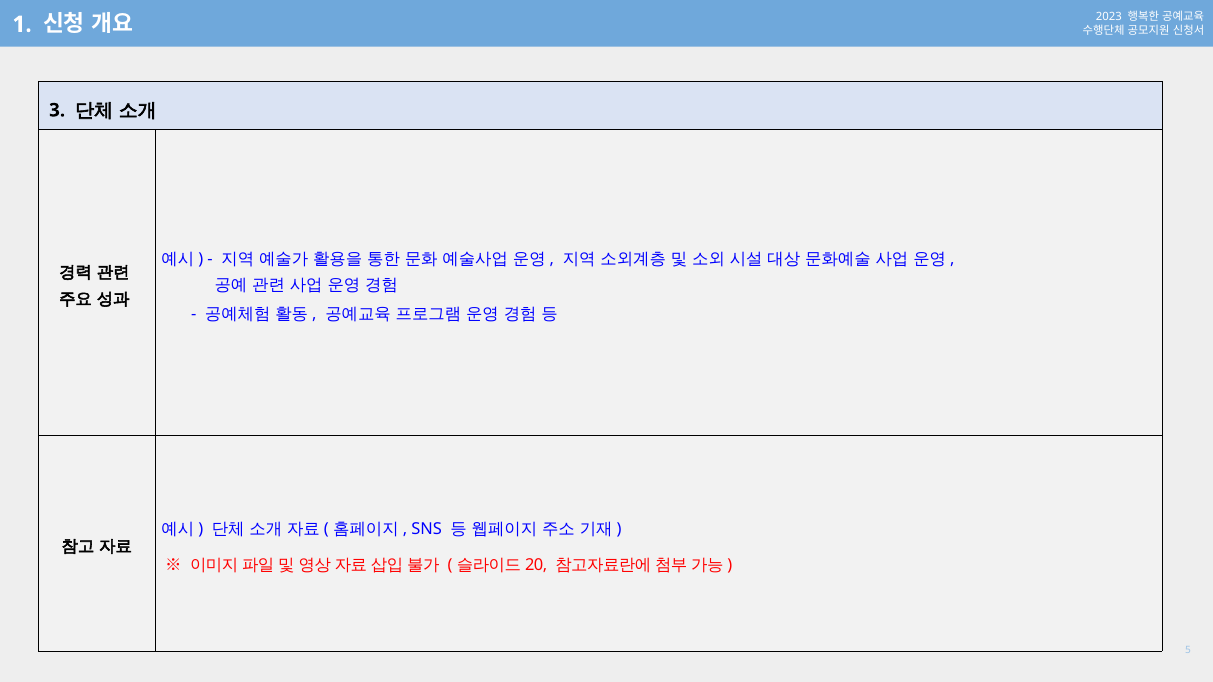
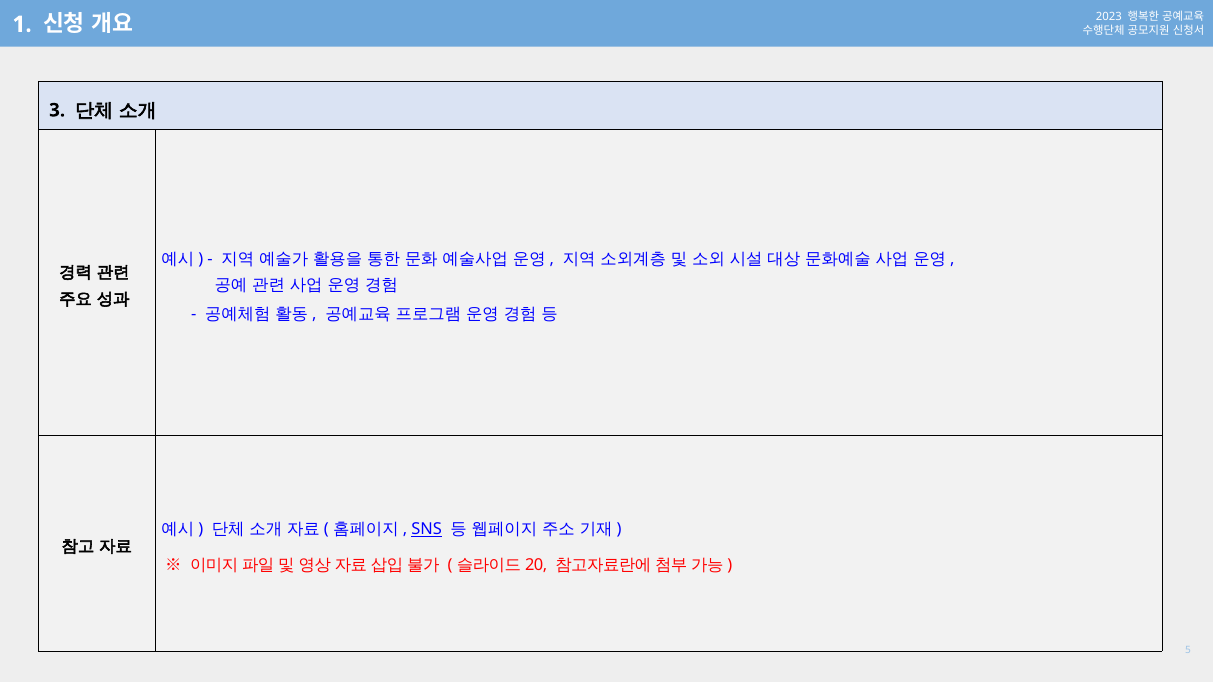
SNS underline: none -> present (427, 530)
